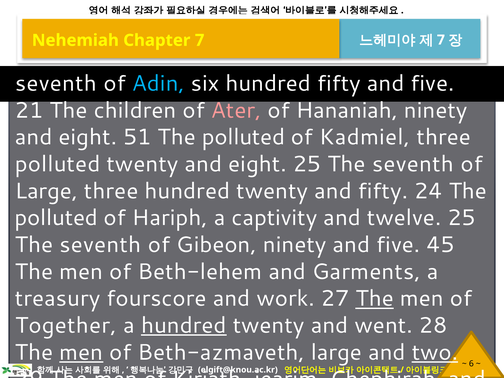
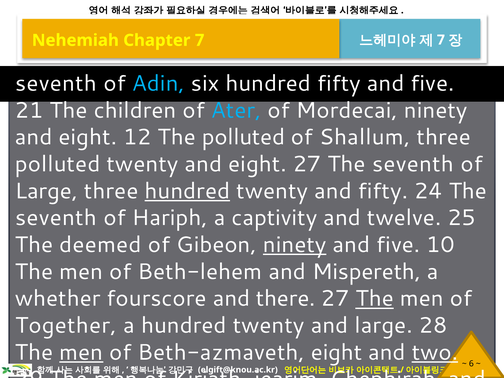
Ater colour: pink -> light blue (236, 110)
Hananiah: Hananiah -> Mordecai (347, 110)
51: 51 -> 12 (137, 137)
Kadmiel: Kadmiel -> Shallum (365, 137)
eight 25: 25 -> 27 (307, 164)
hundred underline: none -> present (187, 191)
polluted: polluted -> seventh (56, 218)
seventh: seventh -> deemed (100, 245)
ninety underline: none -> present (295, 245)
45: 45 -> 10 (440, 245)
Garments: Garments -> Mispereth (366, 272)
treasury: treasury -> whether (58, 299)
work: work -> there (286, 299)
hundred underline: present -> none (184, 325)
and went: went -> large (384, 325)
Beth-azmaveth large: large -> eight (337, 352)
